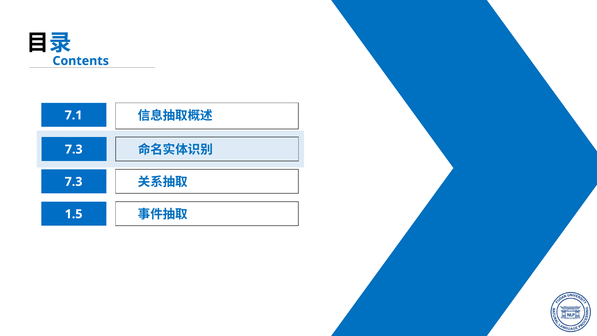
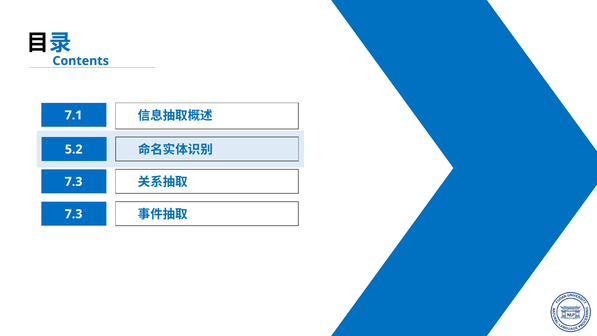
7.3: 7.3 -> 5.2 (74, 149)
1.5: 1.5 -> 7.3 (74, 214)
